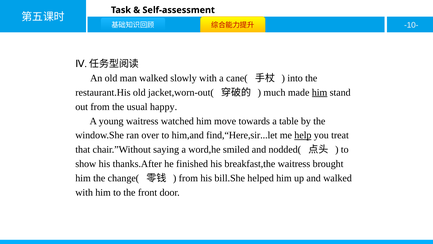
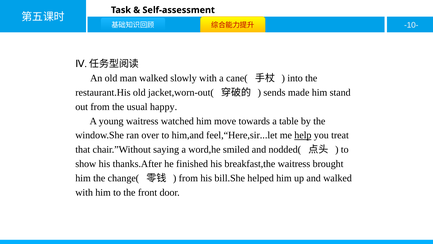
much: much -> sends (274, 92)
him underline: present -> none (320, 92)
find,“Here,sir...let: find,“Here,sir...let -> feel,“Here,sir...let (242, 135)
